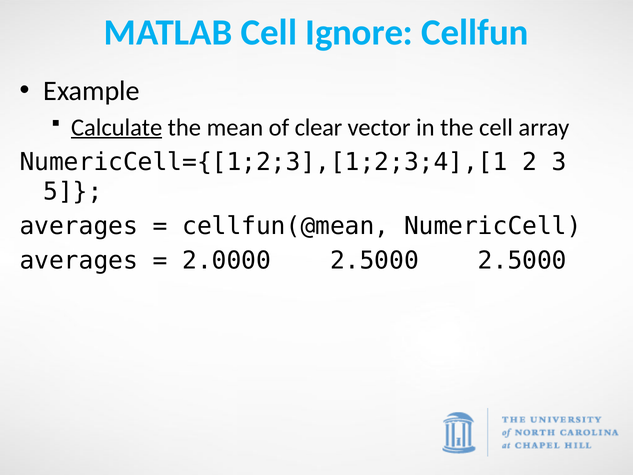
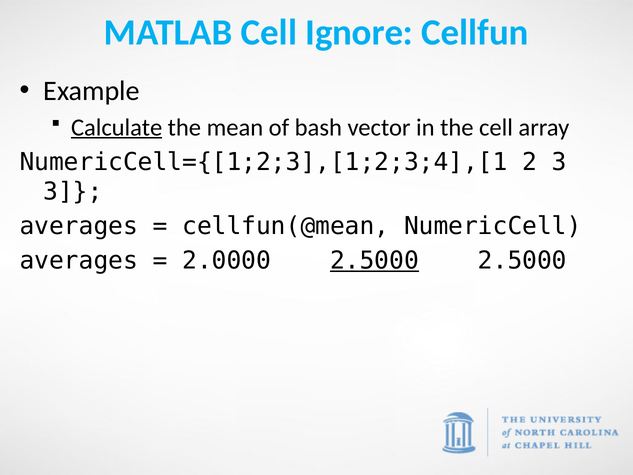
clear: clear -> bash (318, 127)
5: 5 -> 3 (73, 191)
2.5000 underline: none -> present (374, 260)
